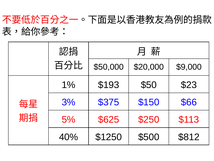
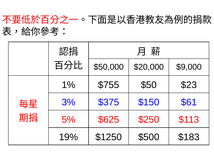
$193: $193 -> $755 (109, 85)
$66: $66 -> $61 (189, 102)
40%: 40% -> 19% (69, 137)
$812: $812 -> $183 (189, 137)
